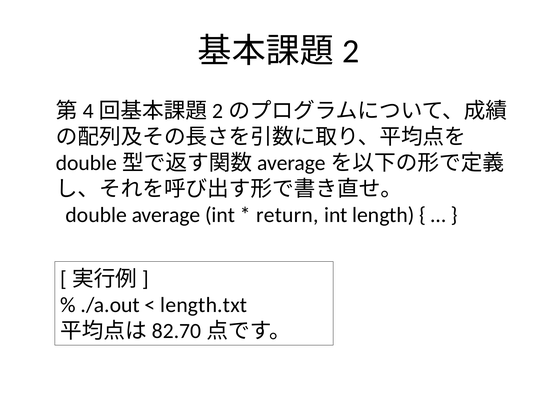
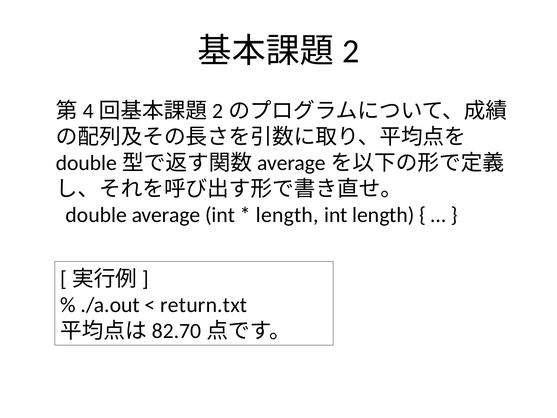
return: return -> length (287, 215)
length.txt: length.txt -> return.txt (204, 305)
